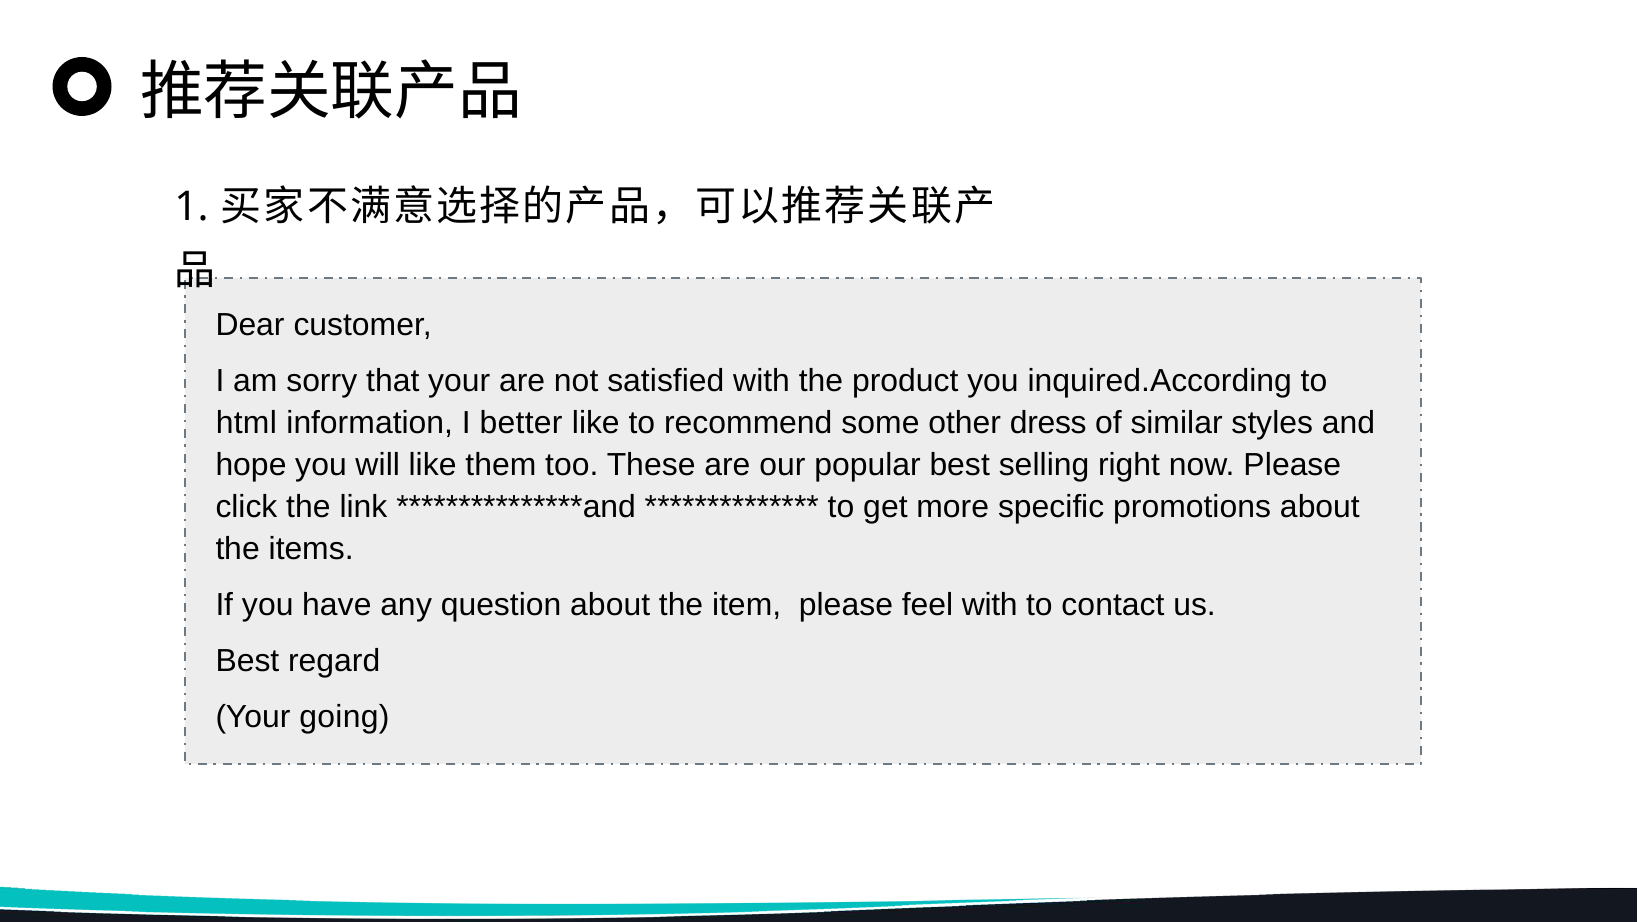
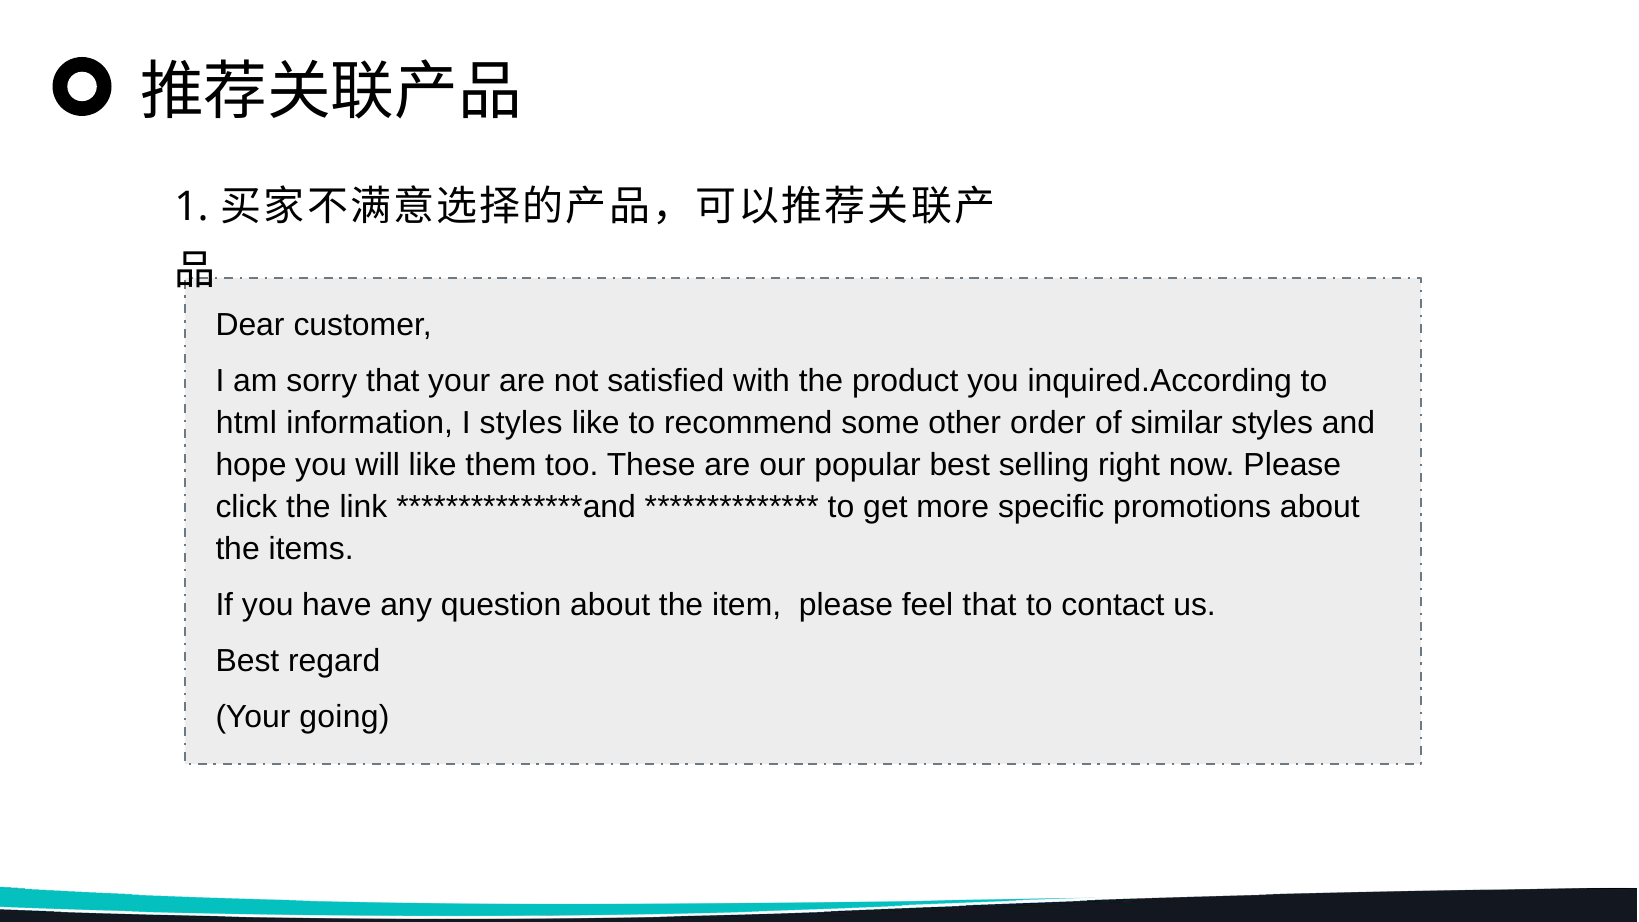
I better: better -> styles (521, 423)
dress: dress -> order (1048, 423)
feel with: with -> that (990, 605)
